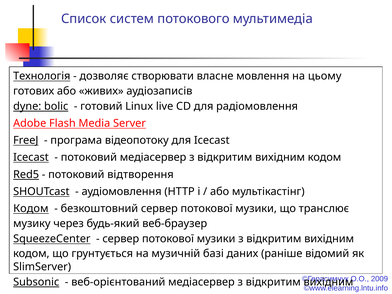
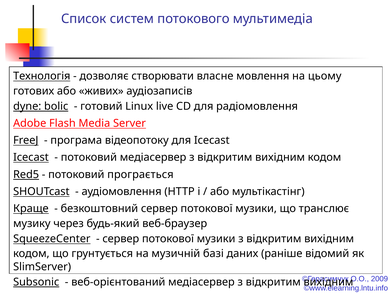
відтворення: відтворення -> програється (140, 174)
Кодом: Кодом -> Краще (31, 209)
